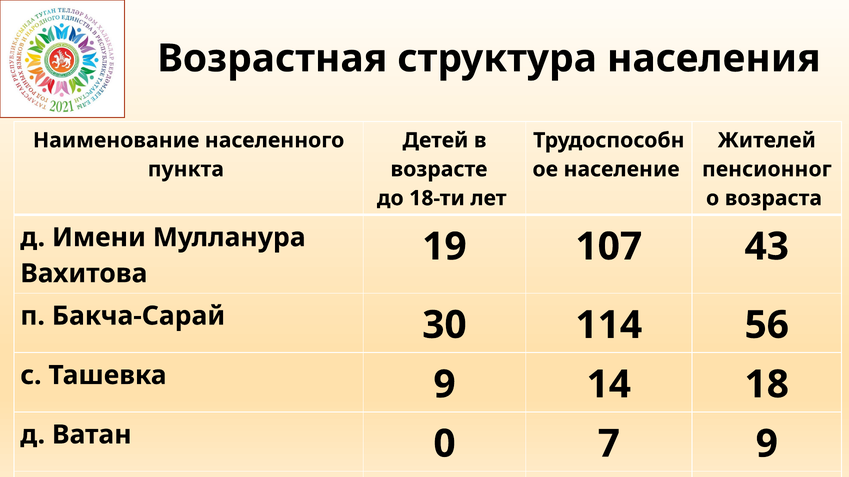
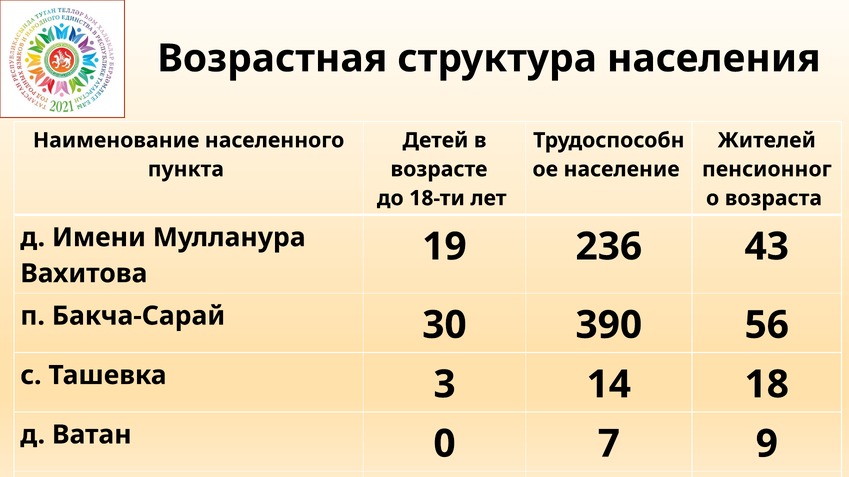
107: 107 -> 236 (609, 247)
114: 114 -> 390 (609, 325)
Ташевка 9: 9 -> 3 (445, 385)
